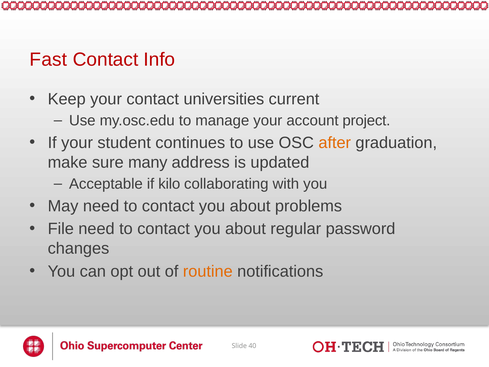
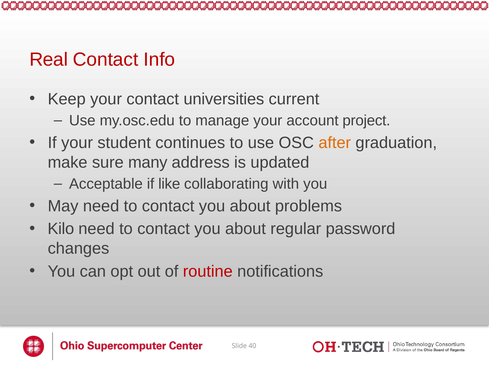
Fast: Fast -> Real (49, 60)
kilo: kilo -> like (169, 184)
File: File -> Kilo (61, 229)
routine colour: orange -> red (208, 271)
